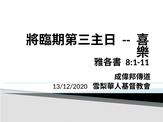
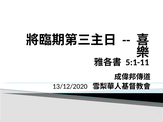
8:1-11: 8:1-11 -> 5:1-11 (137, 63)
